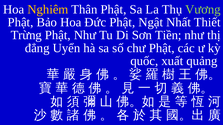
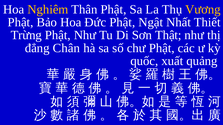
Vương colour: light green -> yellow (203, 9)
Tiền: Tiền -> Thật (168, 35)
Uyển: Uyển -> Chân (66, 48)
